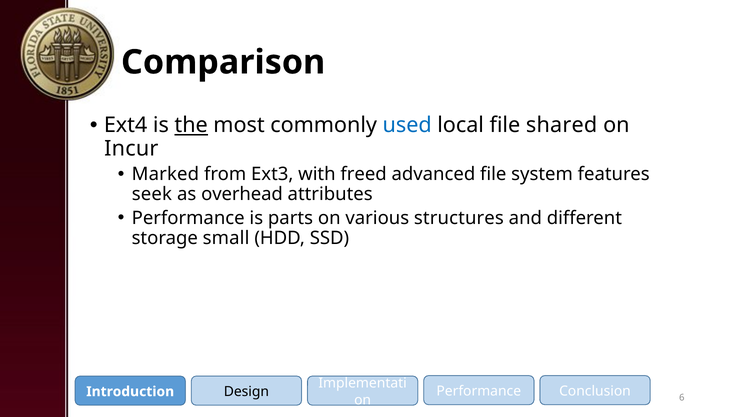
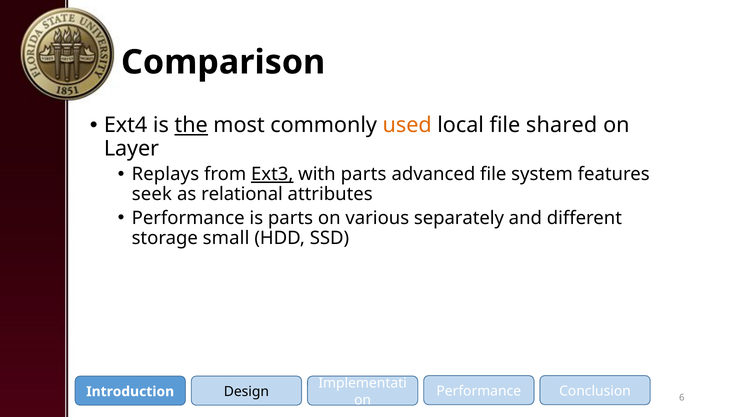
used colour: blue -> orange (407, 125)
Incur: Incur -> Layer (131, 149)
Marked: Marked -> Replays (165, 174)
Ext3 underline: none -> present (272, 174)
with freed: freed -> parts (364, 174)
overhead: overhead -> relational (242, 194)
structures: structures -> separately (459, 218)
